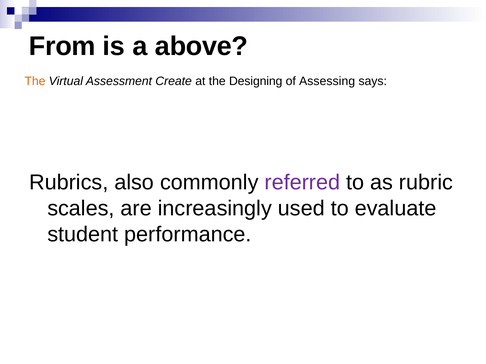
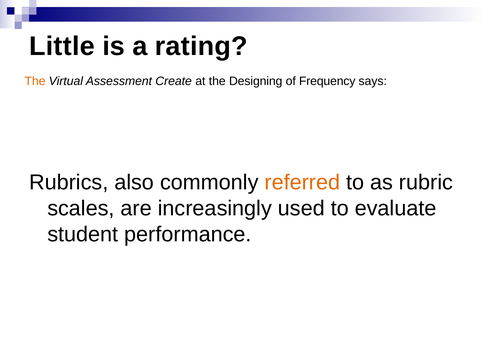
From: From -> Little (62, 46)
above: above -> rating (201, 46)
Assessing: Assessing -> Frequency (327, 81)
referred colour: purple -> orange (302, 183)
